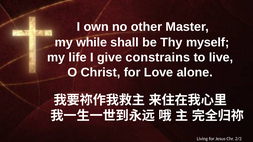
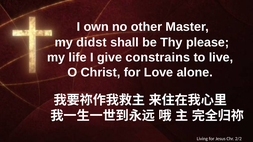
while: while -> didst (91, 42)
myself: myself -> please (208, 42)
